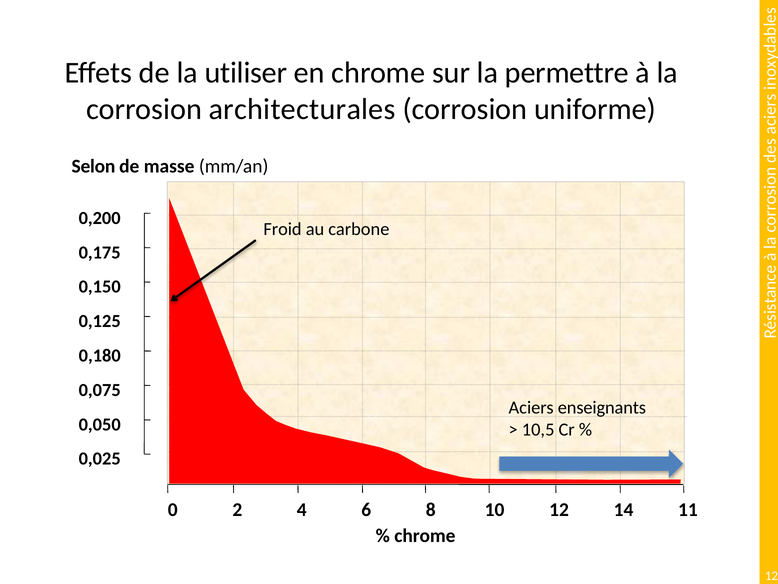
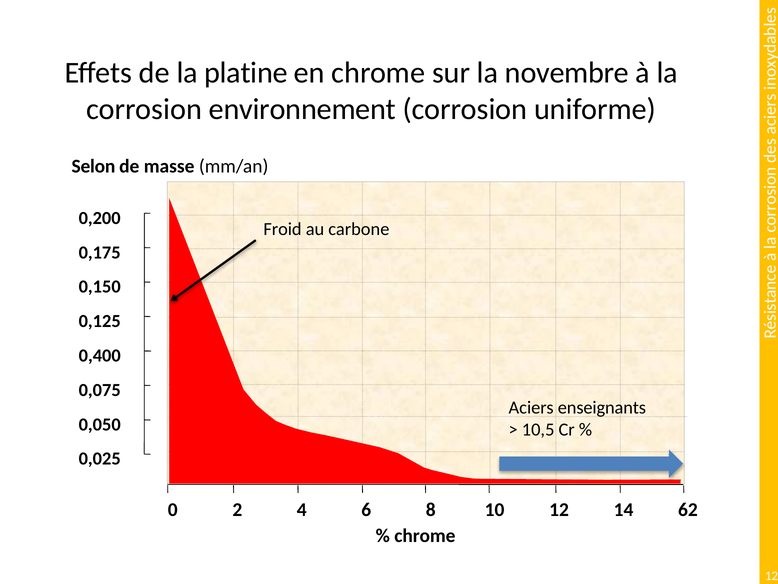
utiliser: utiliser -> platine (246, 73)
permettre: permettre -> novembre (567, 73)
architecturales: architecturales -> environnement (302, 109)
0,180: 0,180 -> 0,400 (100, 355)
11: 11 -> 62 (688, 509)
